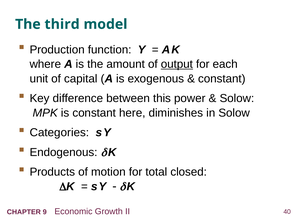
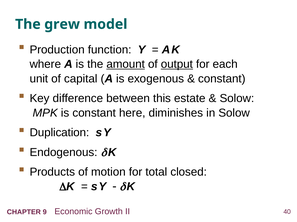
third: third -> grew (62, 24)
amount underline: none -> present (126, 64)
power: power -> estate (190, 99)
Categories: Categories -> Duplication (59, 133)
